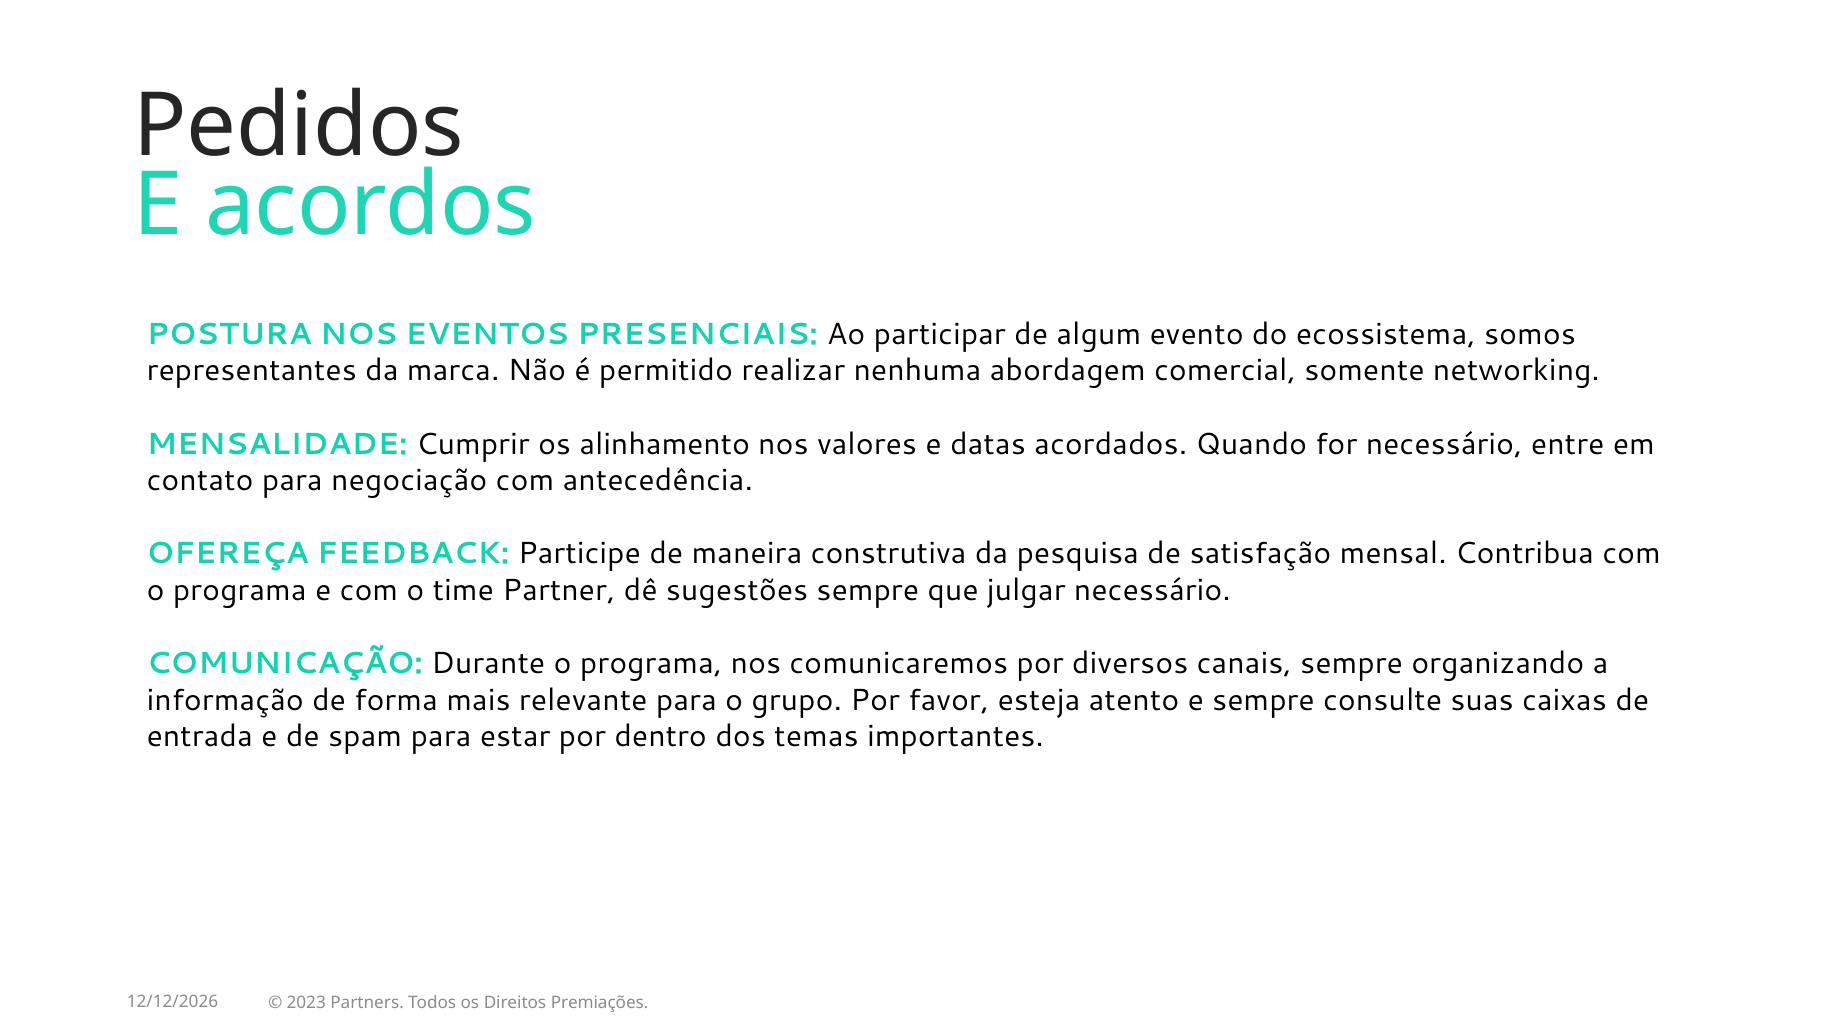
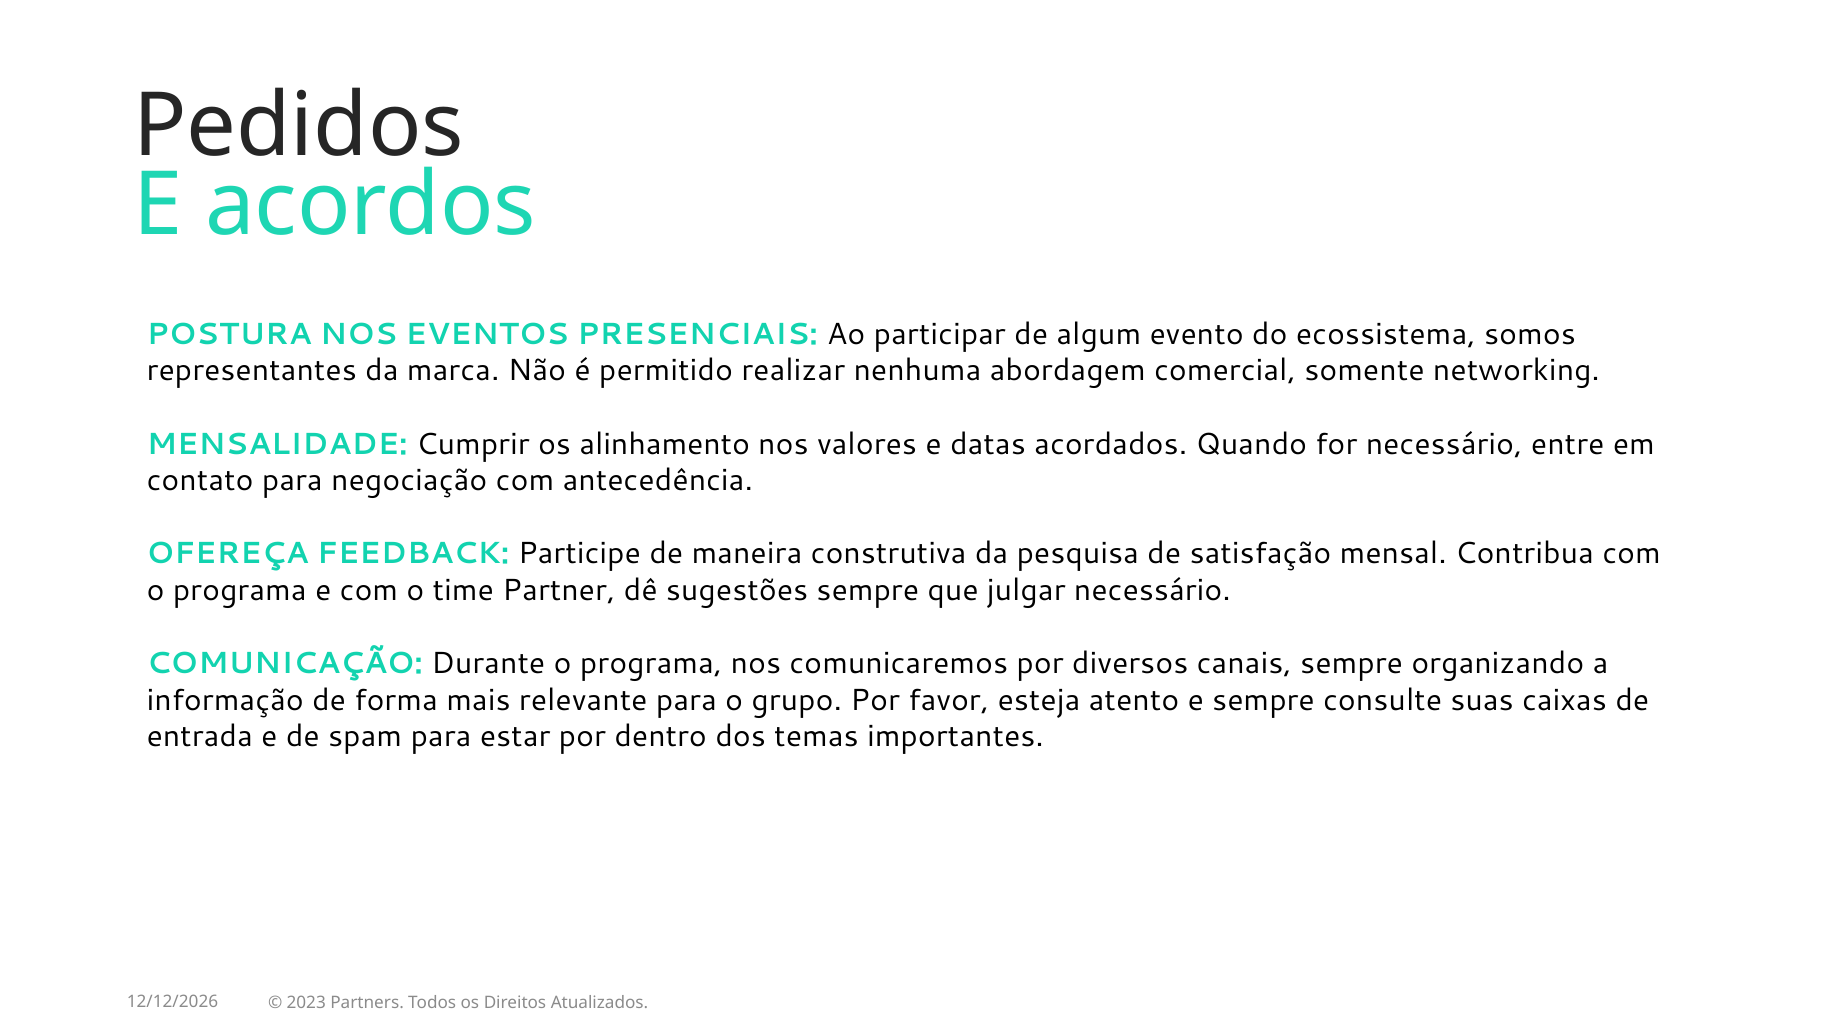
Premiações: Premiações -> Atualizados (600, 1003)
